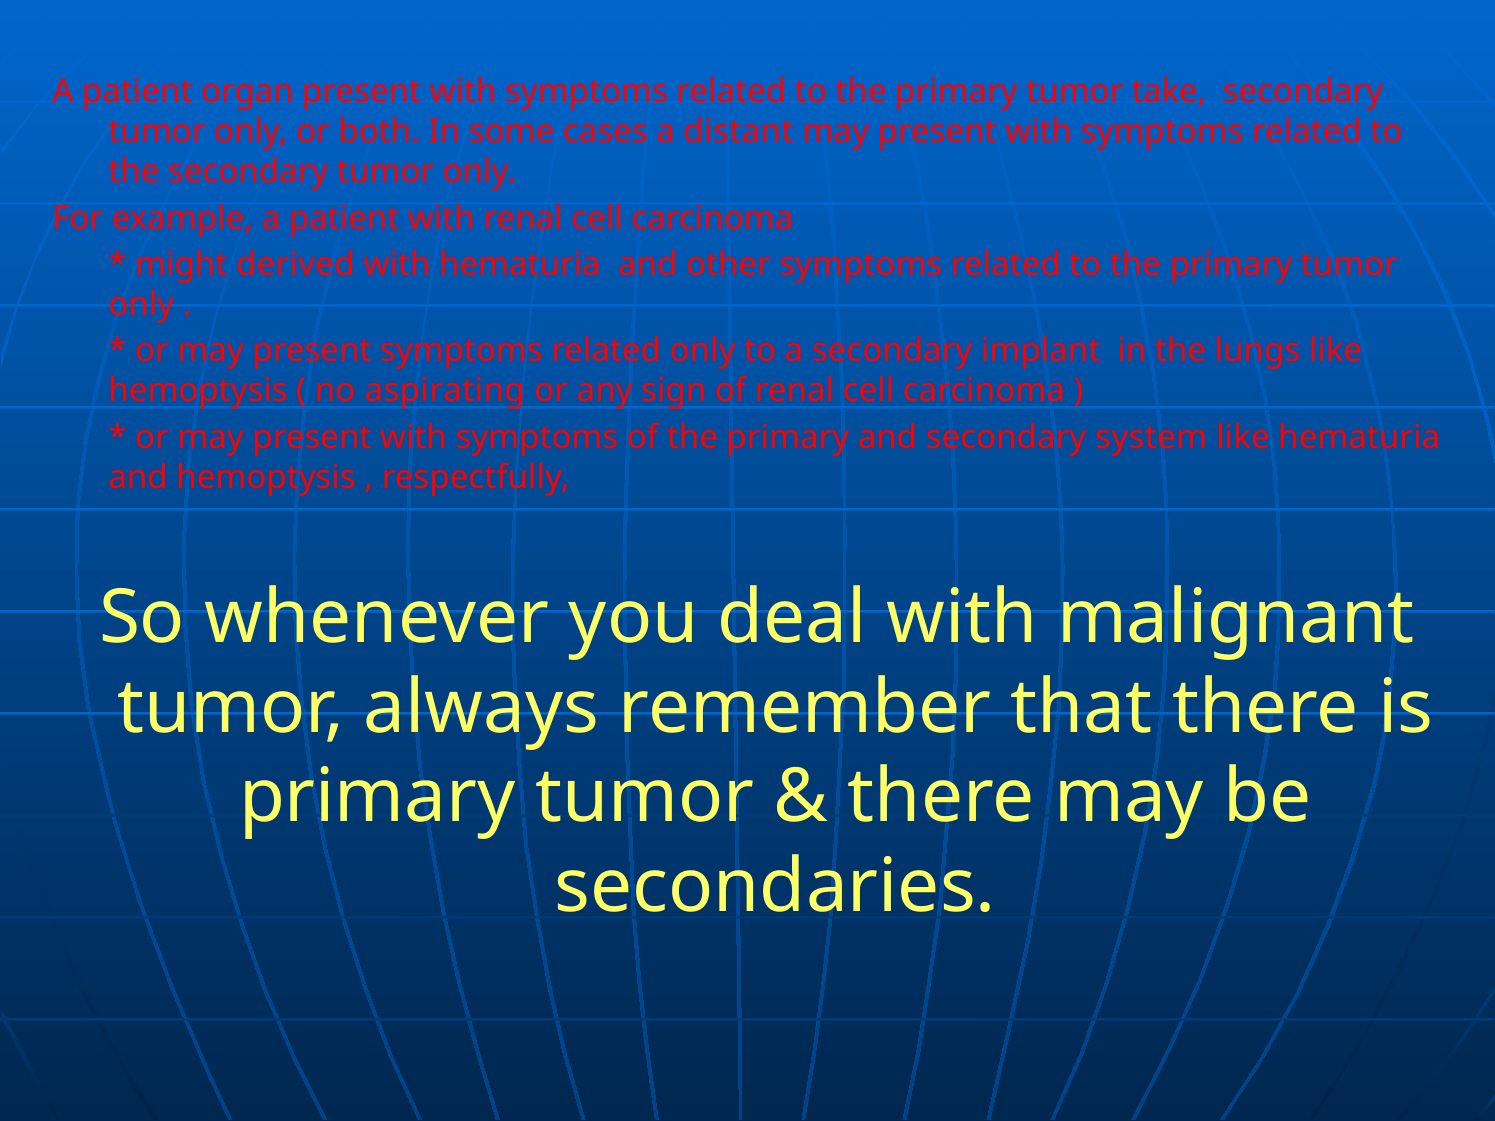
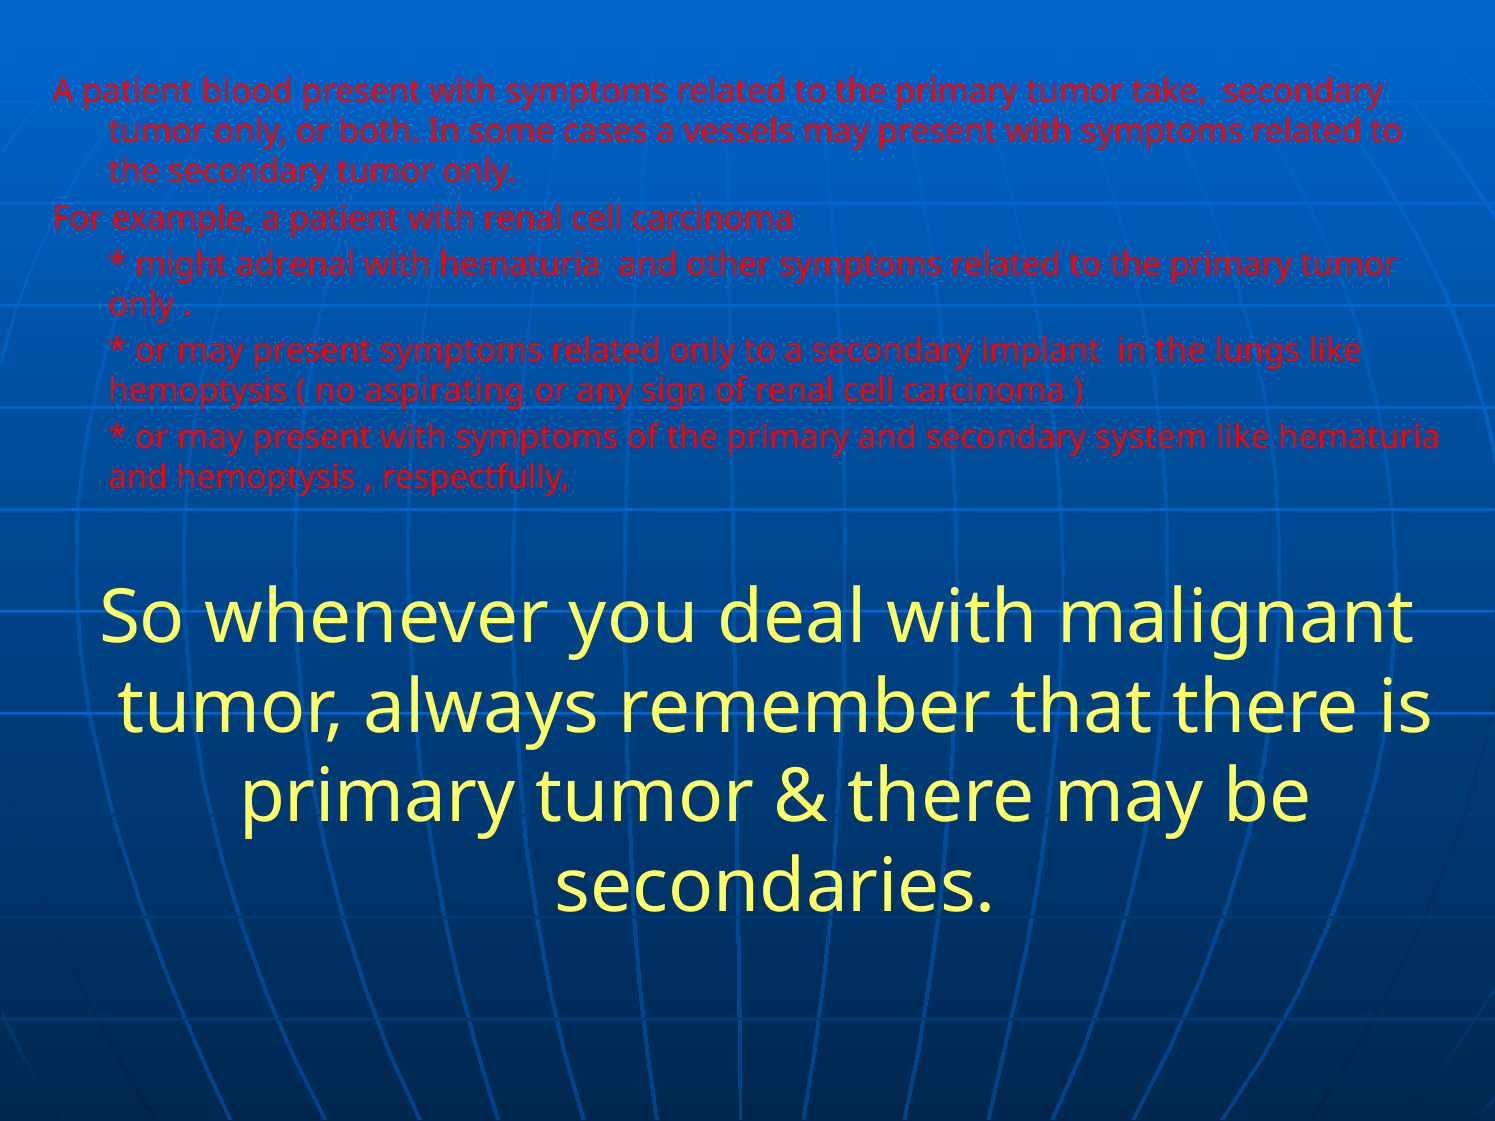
organ: organ -> blood (247, 92)
distant: distant -> vessels (739, 132)
derived: derived -> adrenal (296, 265)
